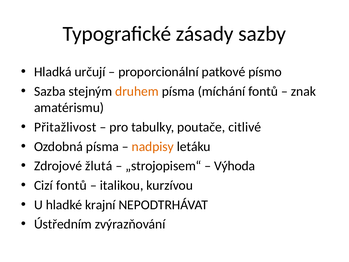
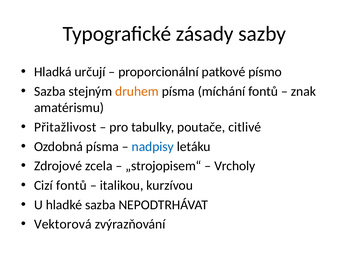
nadpisy colour: orange -> blue (153, 146)
žlutá: žlutá -> zcela (99, 166)
Výhoda: Výhoda -> Vrcholy (235, 166)
hladké krajní: krajní -> sazba (100, 205)
Ústředním: Ústředním -> Vektorová (63, 224)
